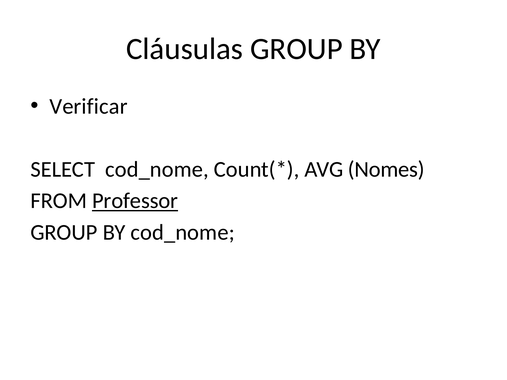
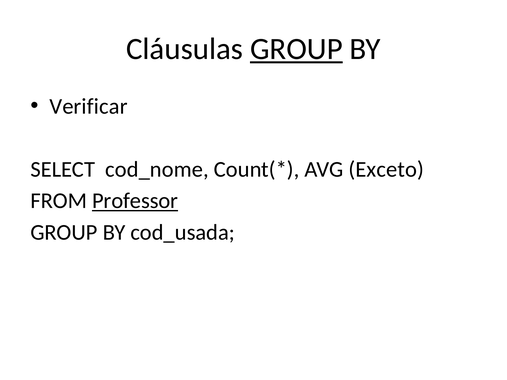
GROUP underline: none -> present (296, 49)
Nomes: Nomes -> Exceto (386, 169)
BY cod_nome: cod_nome -> cod_usada (183, 233)
